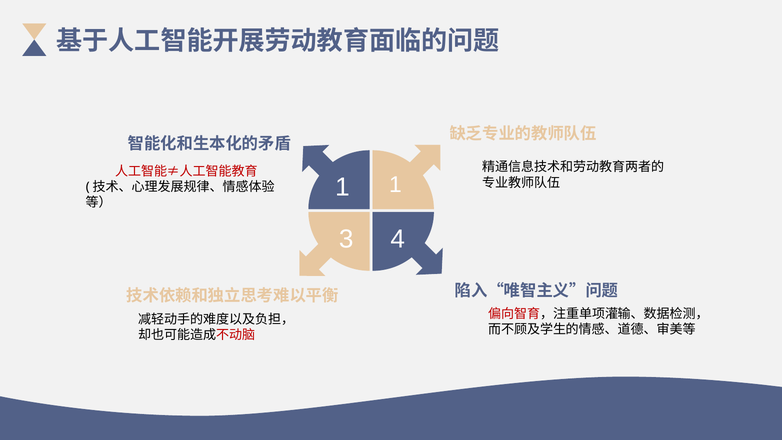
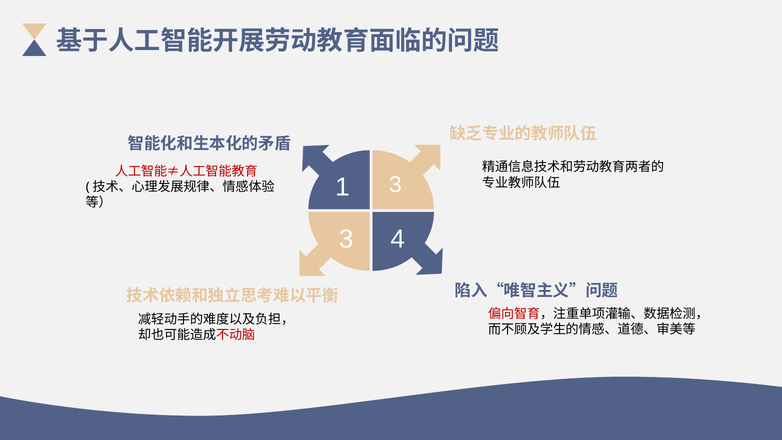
1 1: 1 -> 3 (395, 185)
